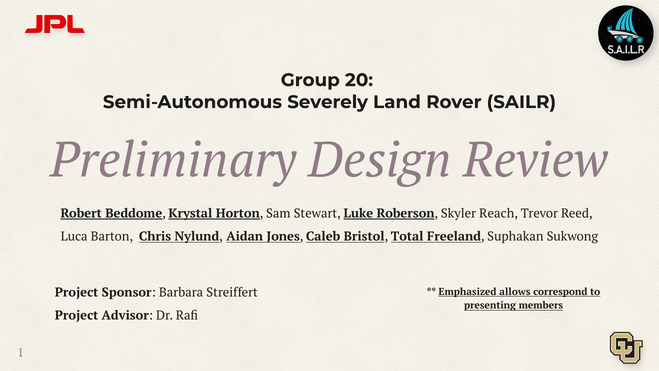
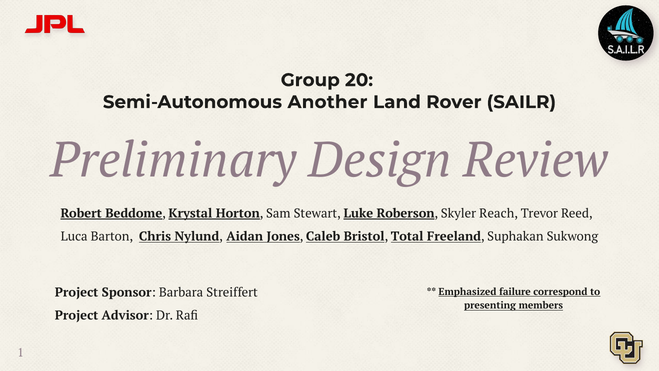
Severely: Severely -> Another (327, 102)
allows: allows -> failure (515, 292)
